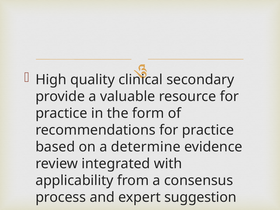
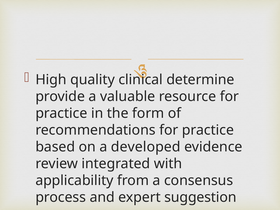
secondary: secondary -> determine (200, 80)
determine: determine -> developed (146, 147)
